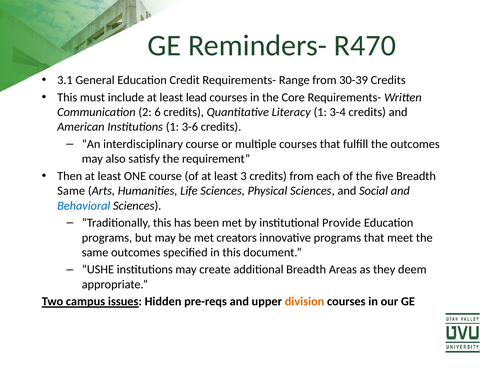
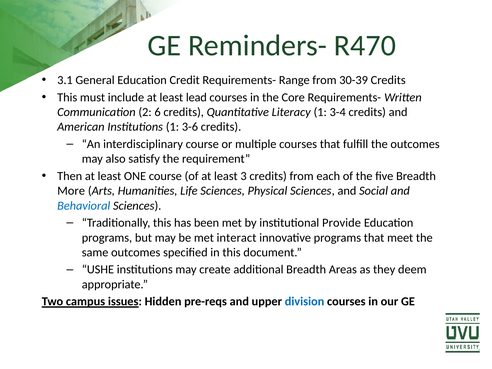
Same: Same -> More (71, 191)
creators: creators -> interact (237, 238)
division colour: orange -> blue (305, 302)
